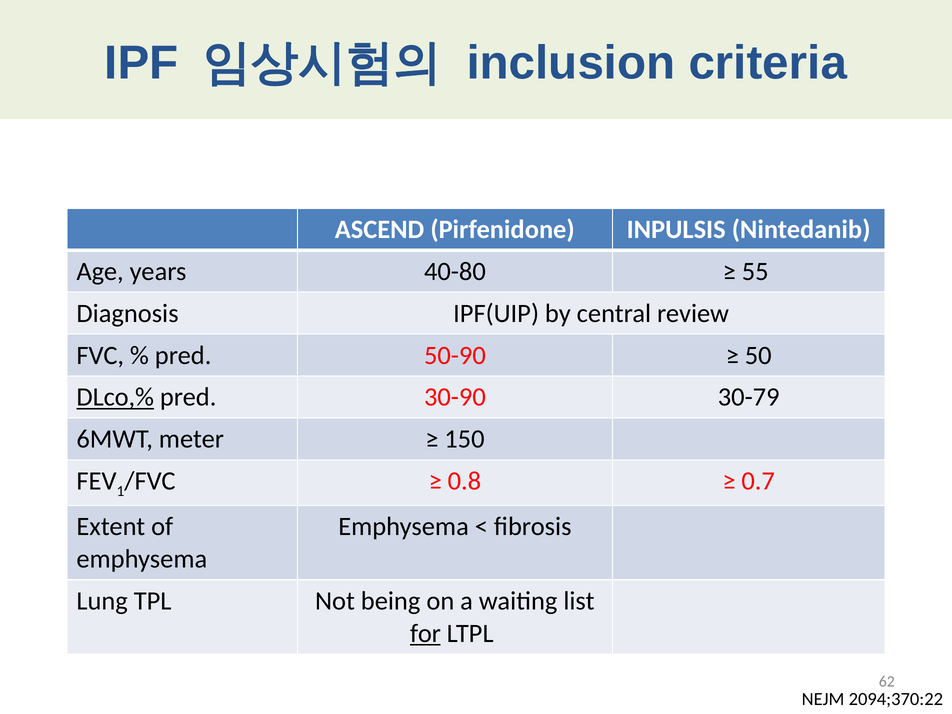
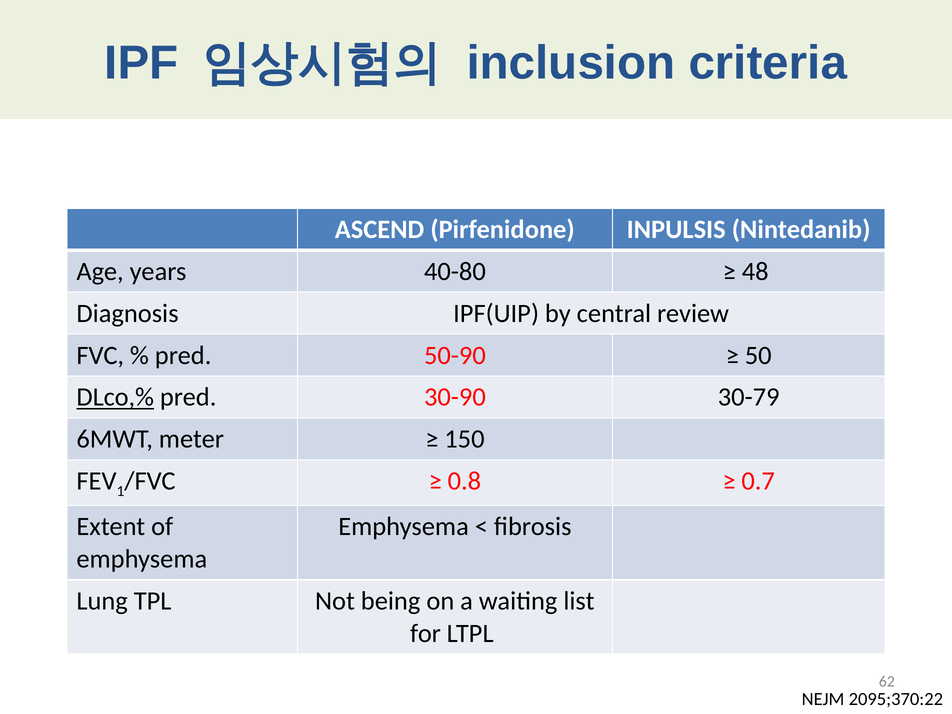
55: 55 -> 48 (755, 271)
for underline: present -> none (425, 633)
2094;370:22: 2094;370:22 -> 2095;370:22 (896, 699)
